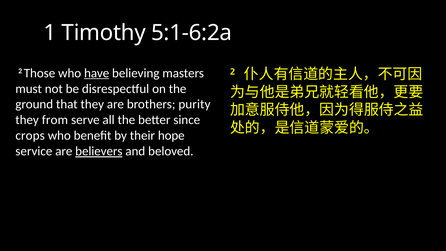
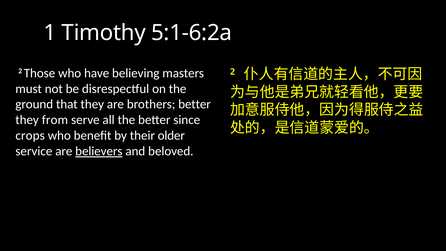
have underline: present -> none (97, 73)
brothers purity: purity -> better (195, 104)
hope: hope -> older (171, 136)
